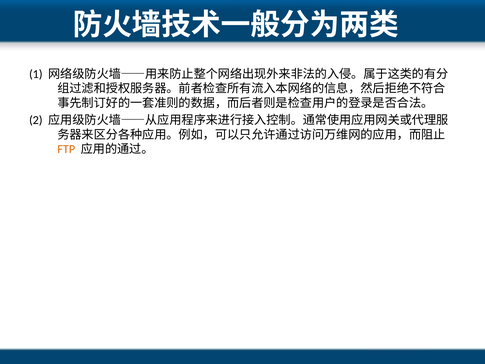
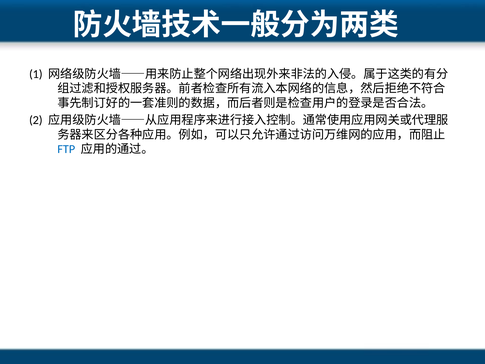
FTP colour: orange -> blue (66, 149)
